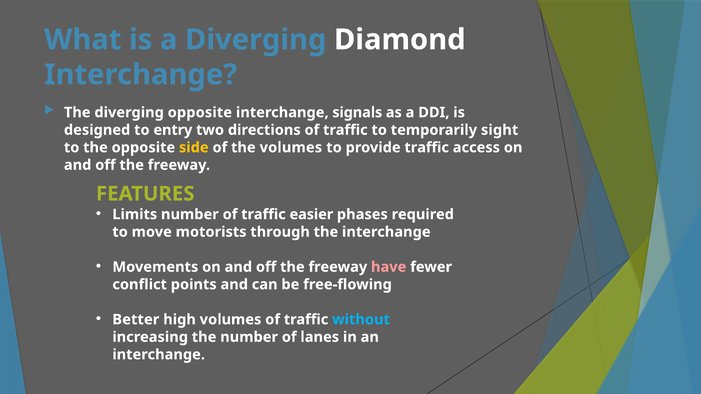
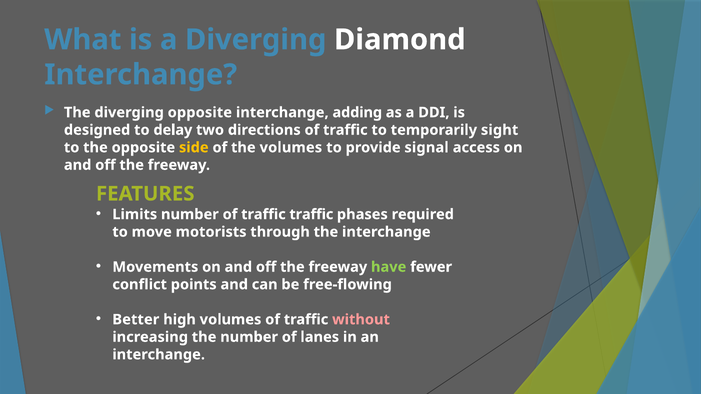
signals: signals -> adding (357, 113)
entry: entry -> delay (173, 130)
provide traffic: traffic -> signal (427, 148)
traffic easier: easier -> traffic (311, 215)
have colour: pink -> light green (389, 267)
without colour: light blue -> pink (361, 320)
